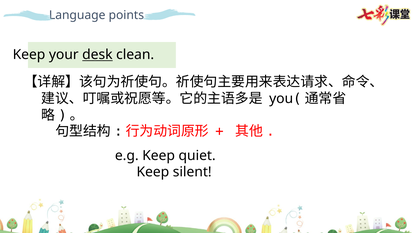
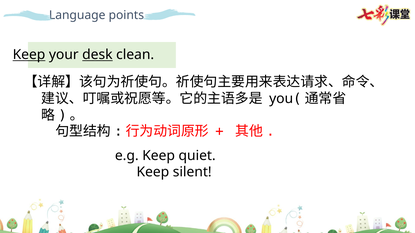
Keep underline: none -> present (29, 55)
